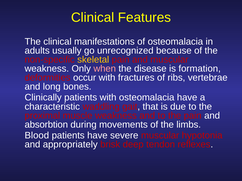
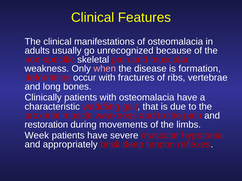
skeletal colour: yellow -> white (93, 60)
absorbtion: absorbtion -> restoration (46, 125)
Blood: Blood -> Week (37, 136)
